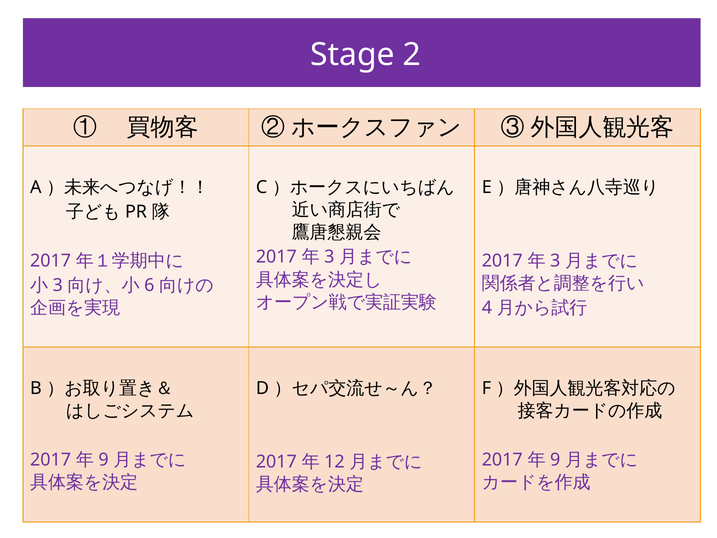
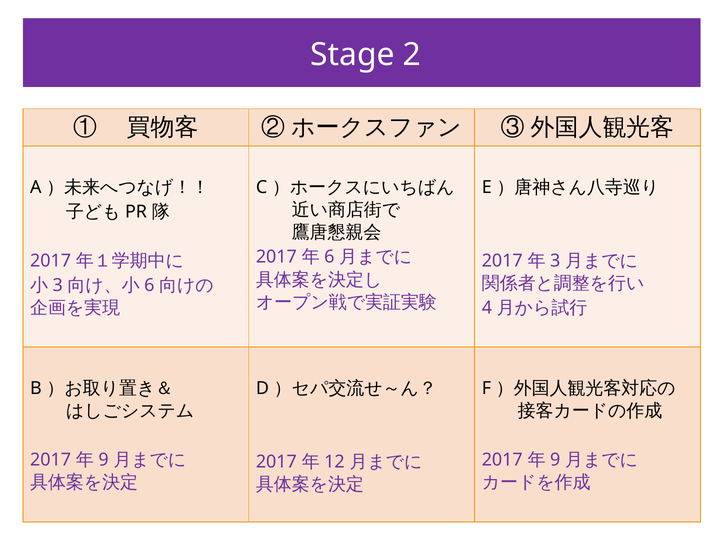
3: 3 -> 6 (329, 257)
